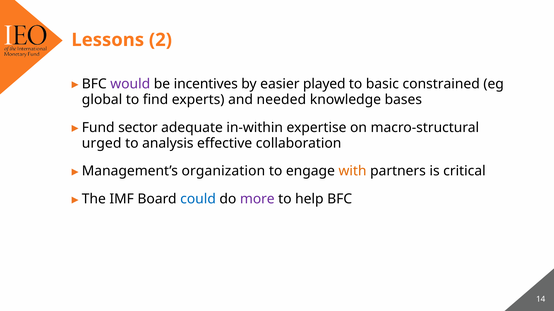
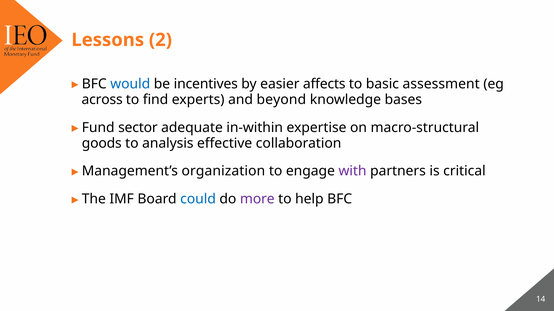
would colour: purple -> blue (130, 84)
played: played -> affects (324, 84)
constrained: constrained -> assessment (441, 84)
global: global -> across (102, 100)
needed: needed -> beyond (281, 100)
urged: urged -> goods (102, 143)
with colour: orange -> purple (353, 171)
